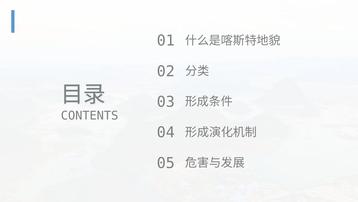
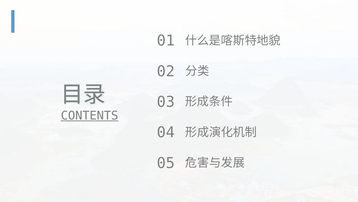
CONTENTS underline: none -> present (90, 115)
